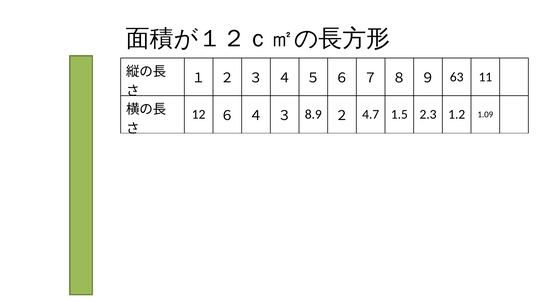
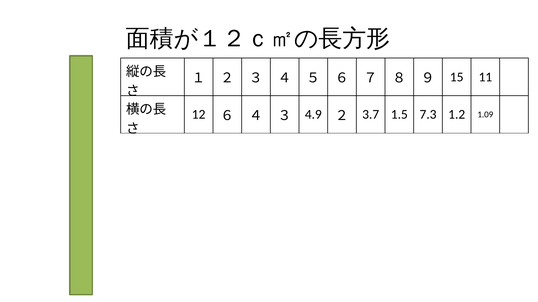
63: 63 -> 15 (457, 77)
8.9: 8.9 -> 4.9 (313, 115)
4.7: 4.7 -> 3.7 (371, 115)
2.3: 2.3 -> 7.3 (428, 115)
